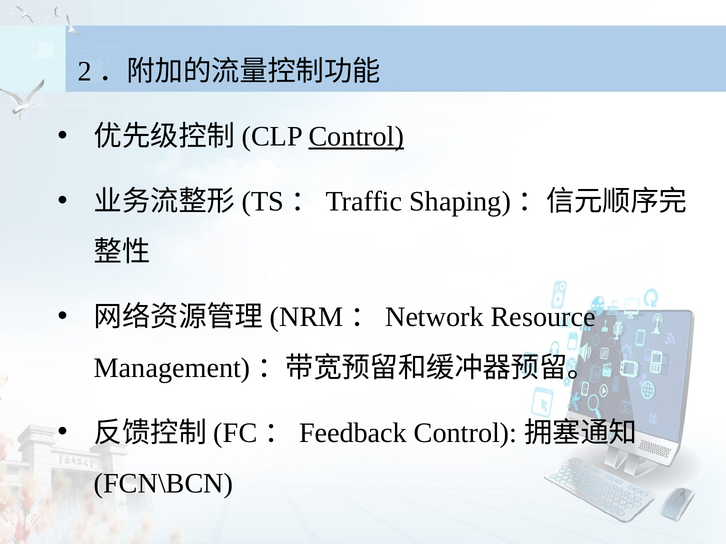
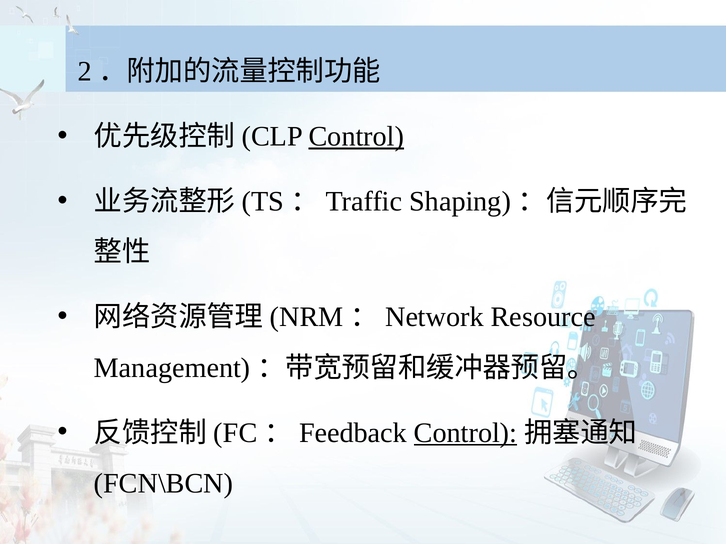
Control underline: none -> present (465, 433)
